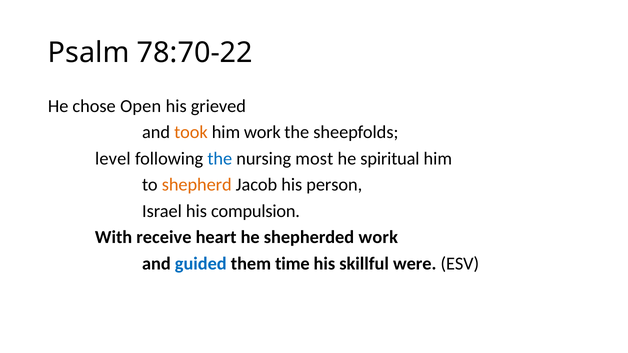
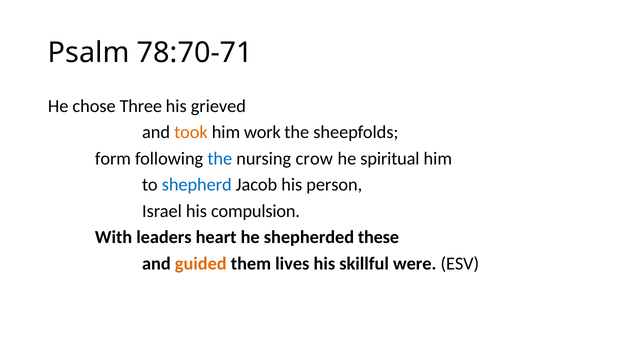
78:70-22: 78:70-22 -> 78:70-71 (195, 53)
Open: Open -> Three (141, 106)
level: level -> form (113, 159)
most: most -> crow (314, 159)
shepherd colour: orange -> blue (197, 185)
receive: receive -> leaders (164, 238)
shepherded work: work -> these (378, 238)
guided colour: blue -> orange (201, 264)
time: time -> lives (292, 264)
